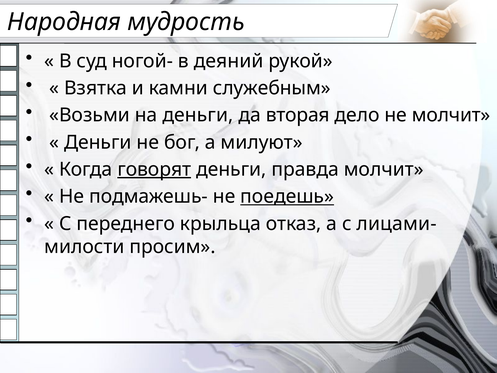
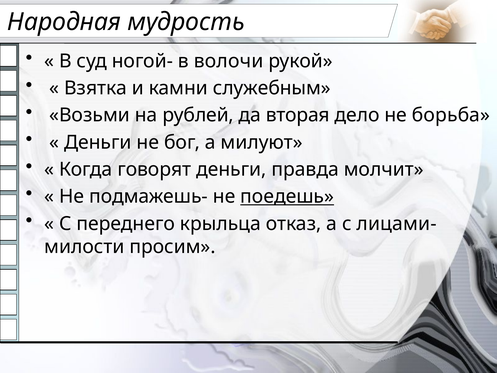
деяний: деяний -> волочи (229, 61)
на деньги: деньги -> рублей (198, 115)
не молчит: молчит -> борьба (451, 115)
говорят underline: present -> none (154, 169)
